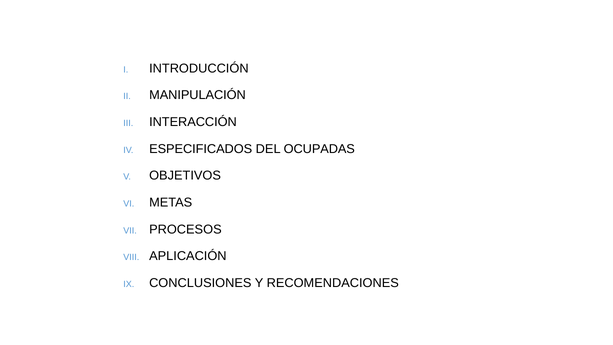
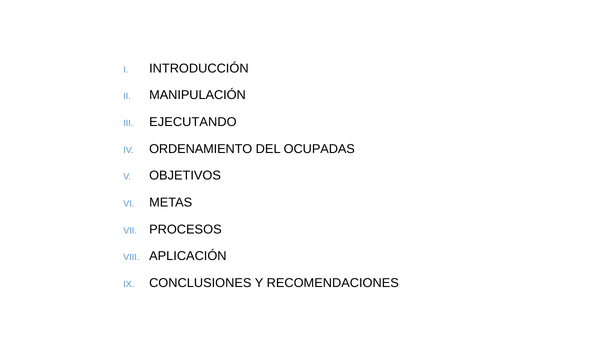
INTERACCIÓN: INTERACCIÓN -> EJECUTANDO (193, 122)
ESPECIFICADOS: ESPECIFICADOS -> ORDENAMIENTO (201, 149)
